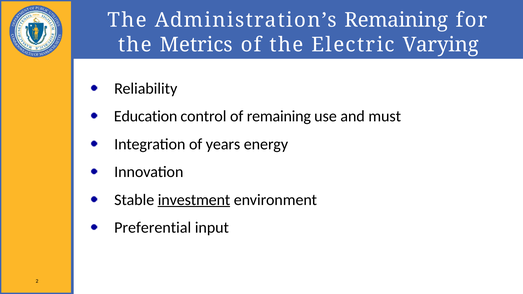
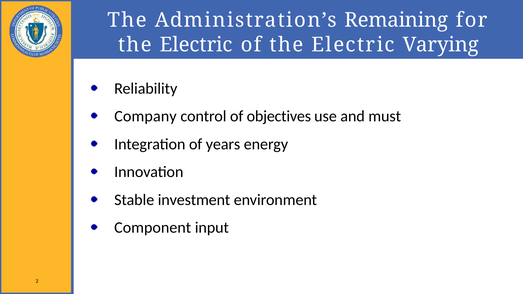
Metrics: Metrics -> Electric (196, 45)
Education: Education -> Company (145, 116)
of remaining: remaining -> objectives (279, 116)
investment underline: present -> none (194, 200)
Preferential: Preferential -> Component (153, 228)
